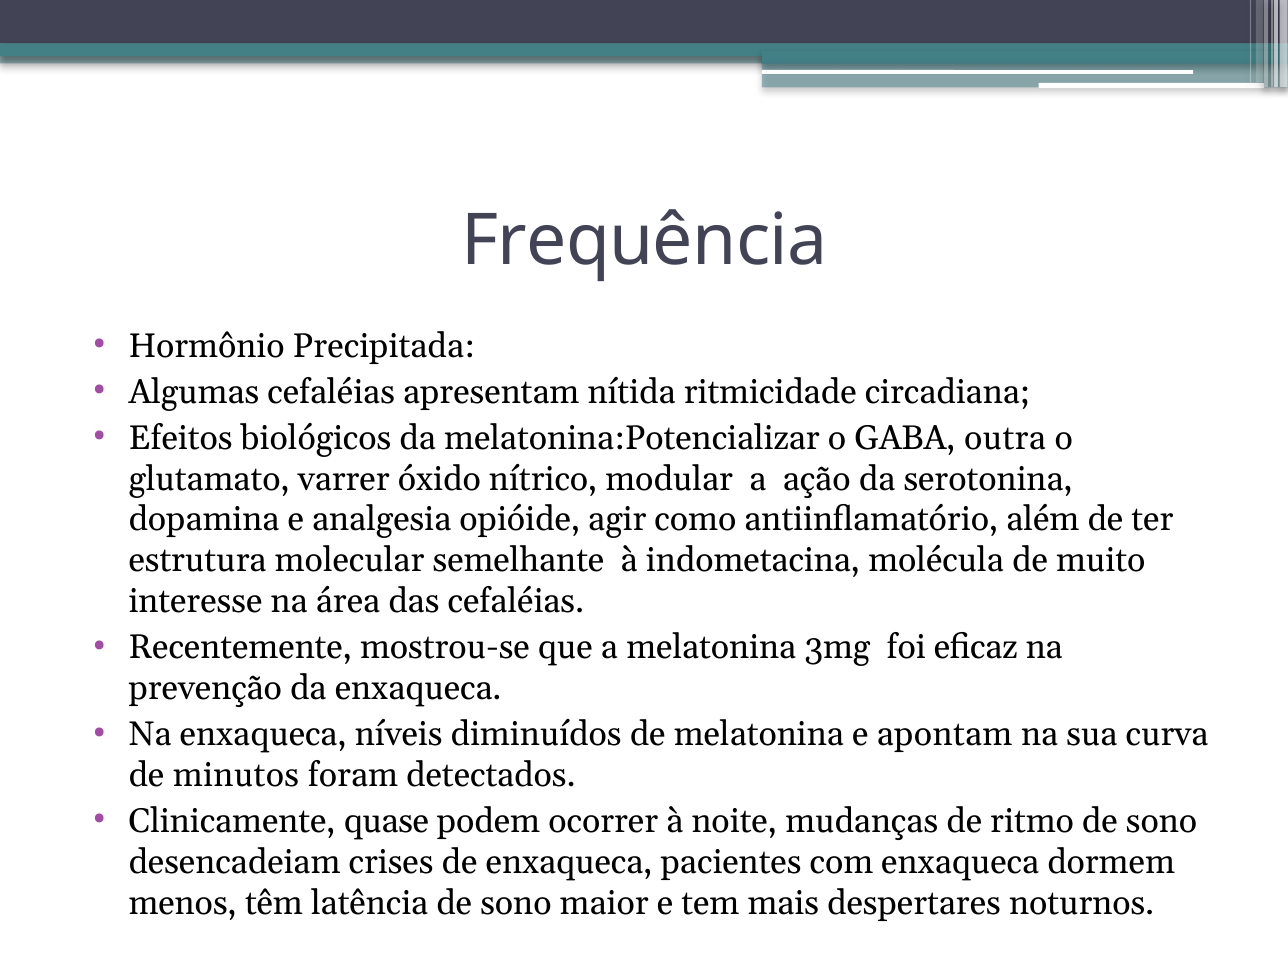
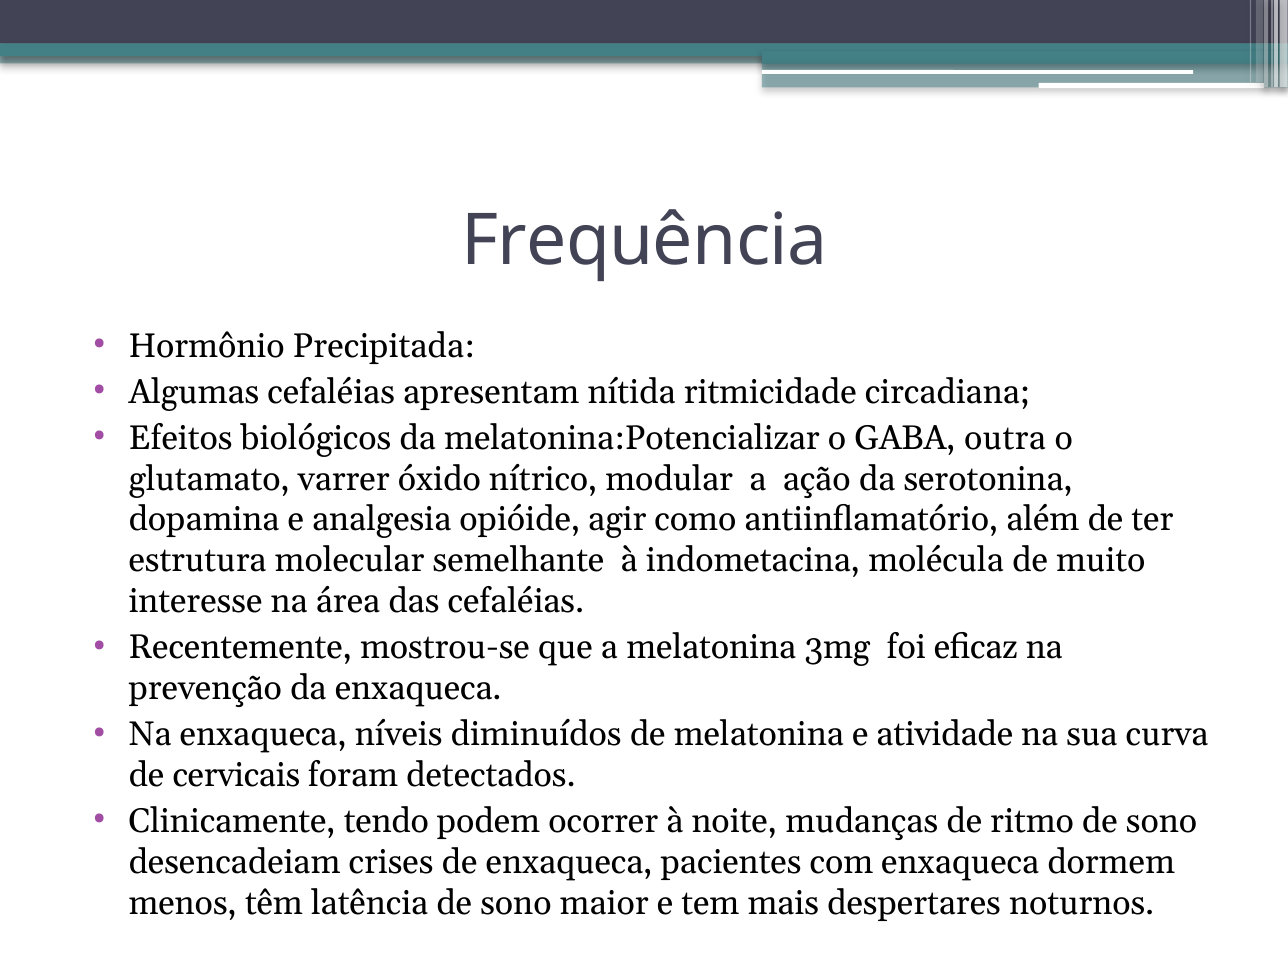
apontam: apontam -> atividade (945, 734)
minutos: minutos -> cervicais (236, 775)
quase: quase -> tendo (386, 821)
